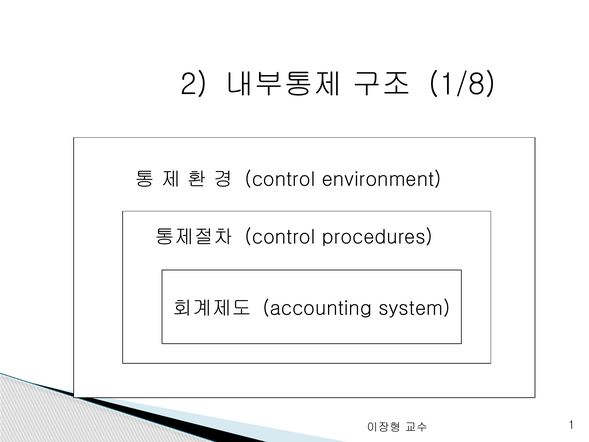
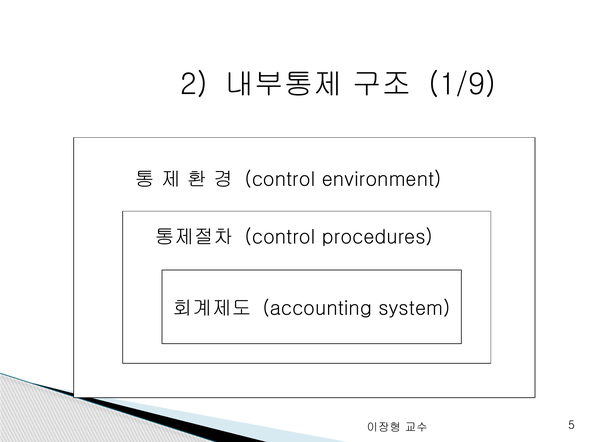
1/8: 1/8 -> 1/9 (462, 84)
1: 1 -> 5 (571, 425)
